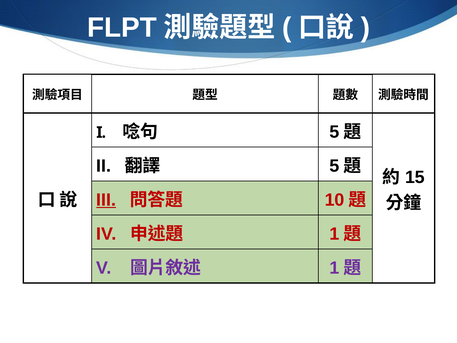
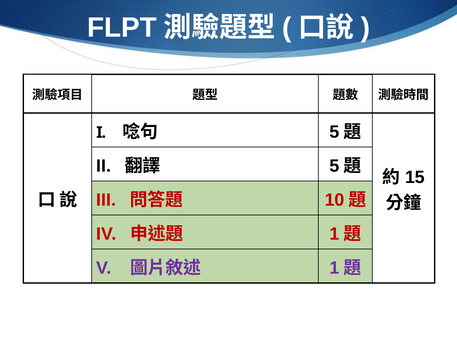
III underline: present -> none (106, 200)
